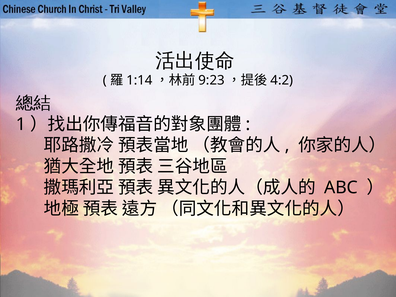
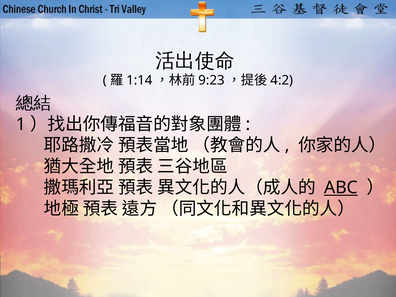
ABC underline: none -> present (341, 188)
